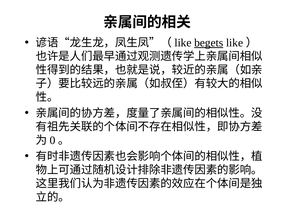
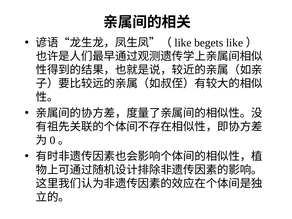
begets underline: present -> none (209, 43)
